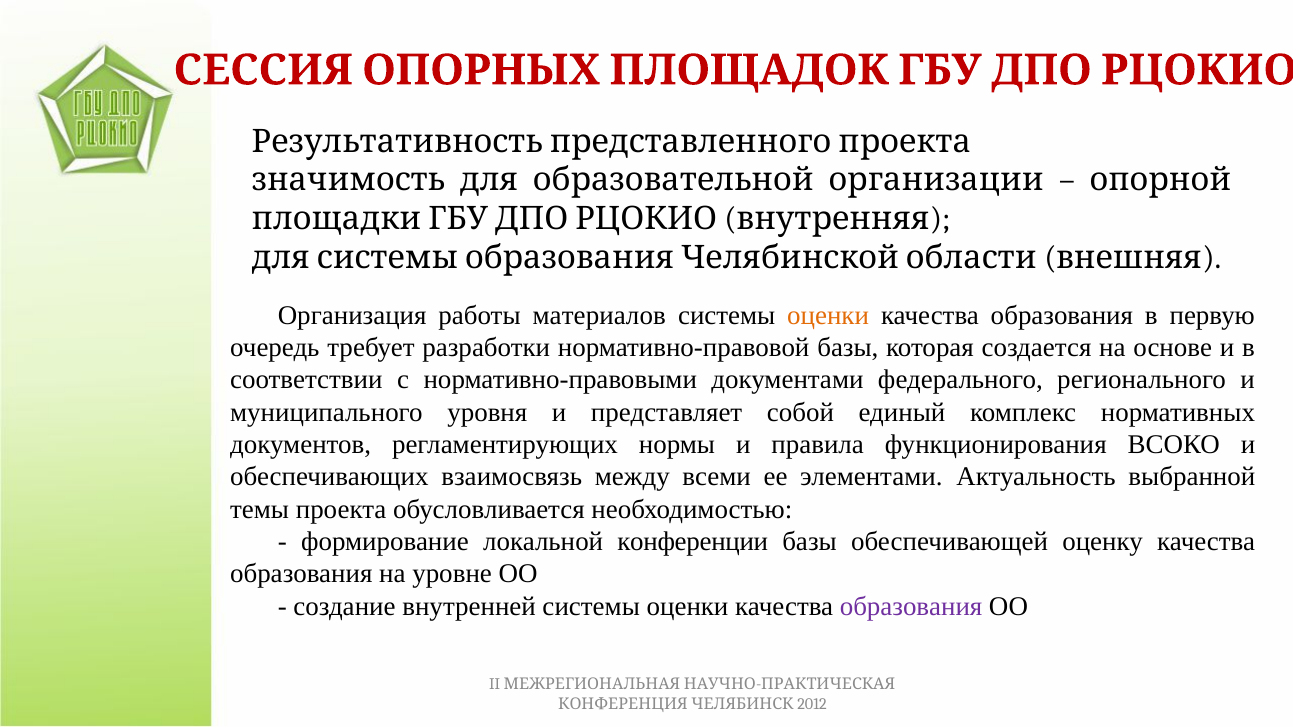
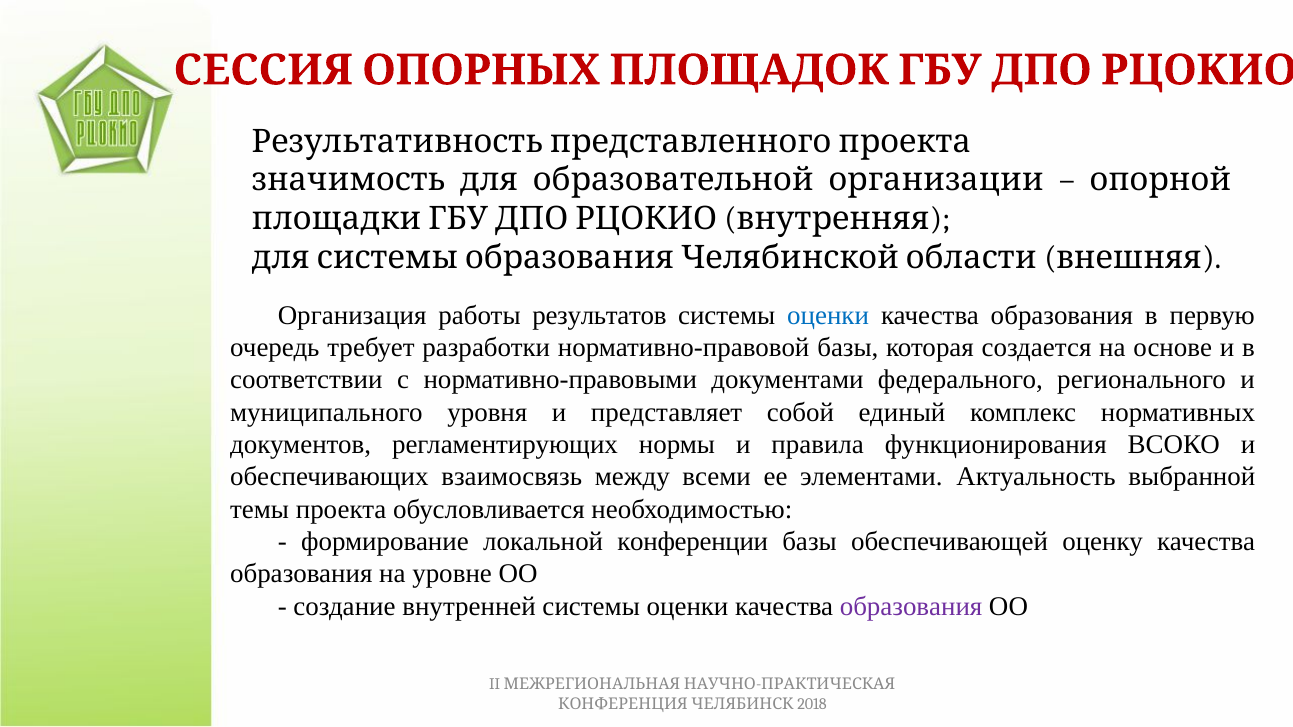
материалов: материалов -> результатов (599, 316)
оценки colour: orange -> blue (828, 316)
2012: 2012 -> 2018 (812, 704)
